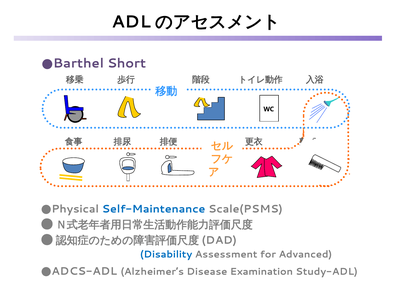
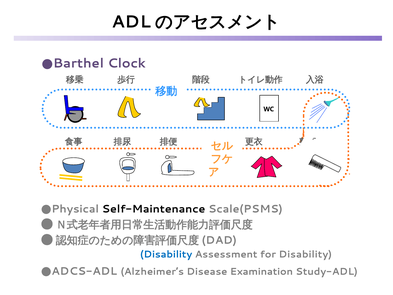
Short: Short -> Clock (127, 63)
Self-Maintenance colour: blue -> black (154, 209)
for Advanced: Advanced -> Disability (305, 254)
